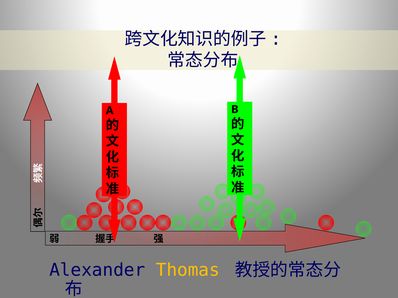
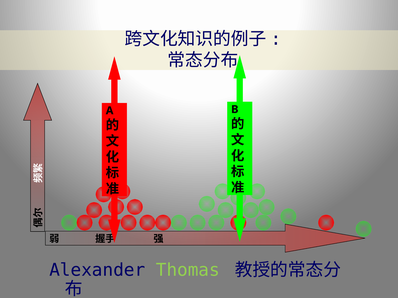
Thomas colour: yellow -> light green (188, 270)
